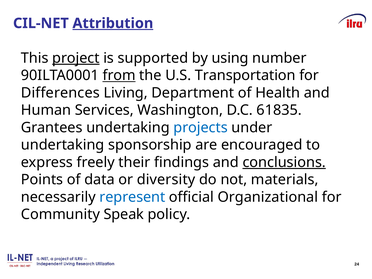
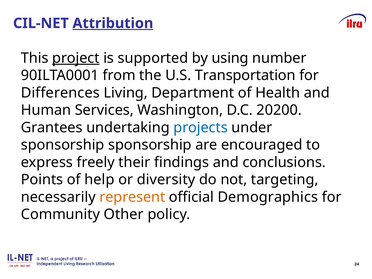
from underline: present -> none (119, 75)
61835: 61835 -> 20200 (279, 110)
undertaking: undertaking -> sponsorship (63, 145)
conclusions underline: present -> none (284, 162)
data: data -> help (99, 180)
materials: materials -> targeting (285, 180)
represent colour: blue -> orange (132, 197)
Organizational: Organizational -> Demographics (268, 197)
Speak: Speak -> Other (124, 214)
